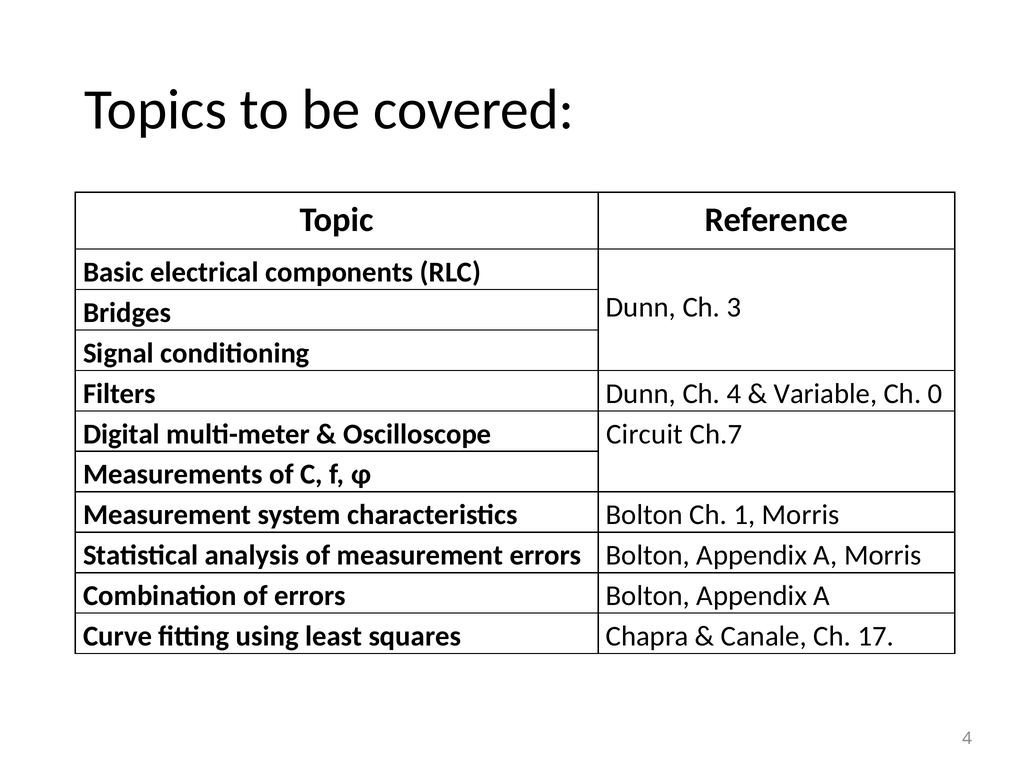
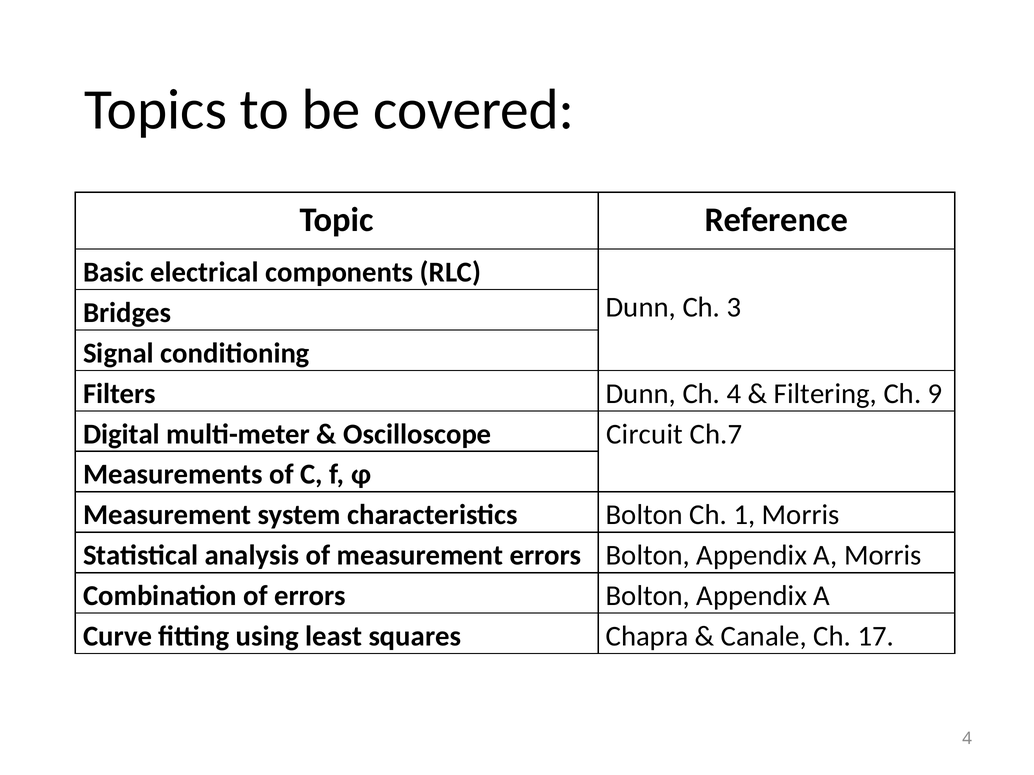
Variable: Variable -> Filtering (825, 394)
0: 0 -> 9 (935, 394)
